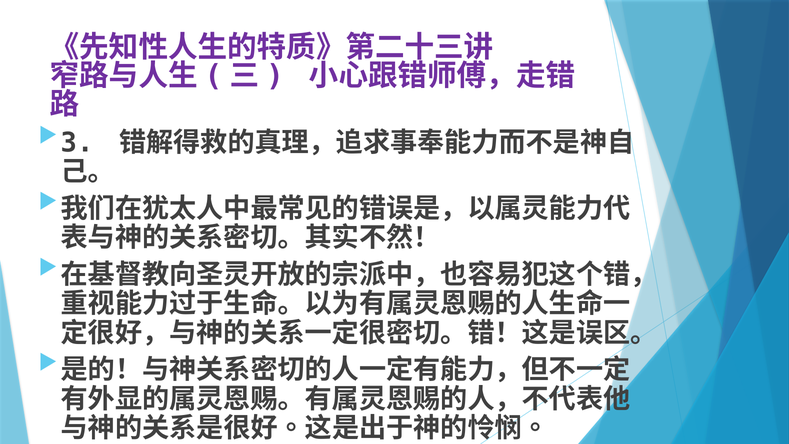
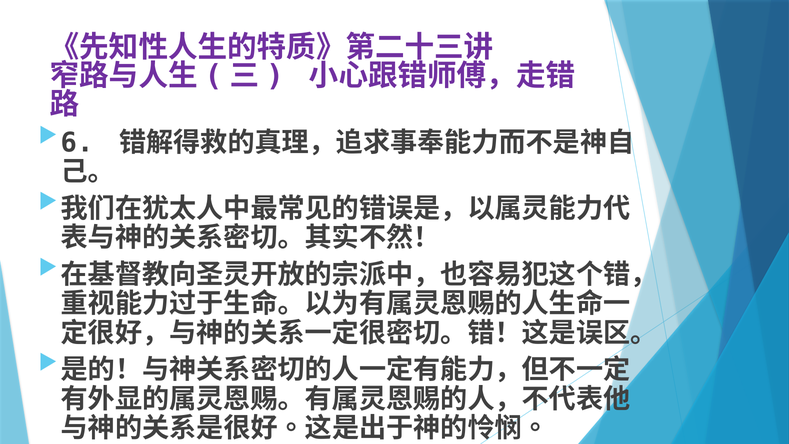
3: 3 -> 6 (77, 143)
